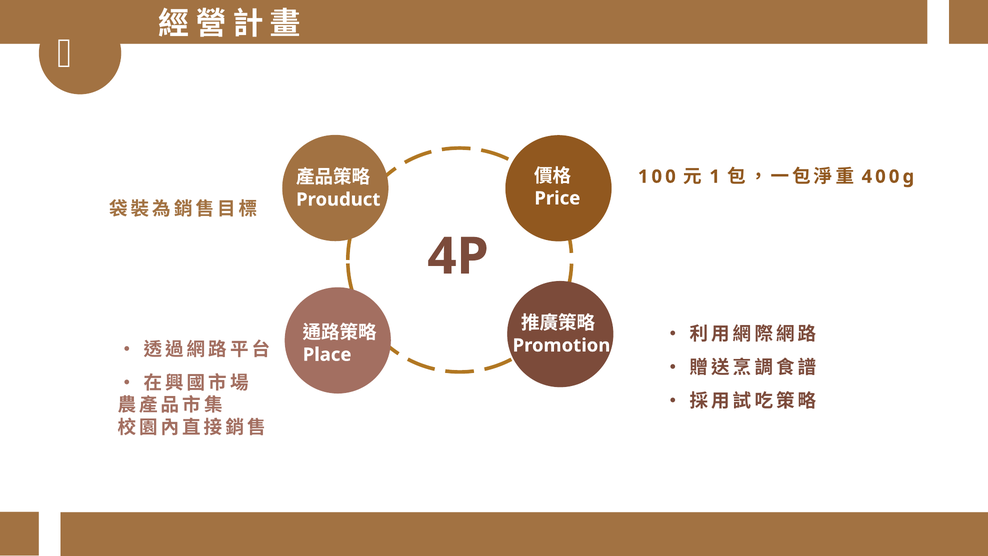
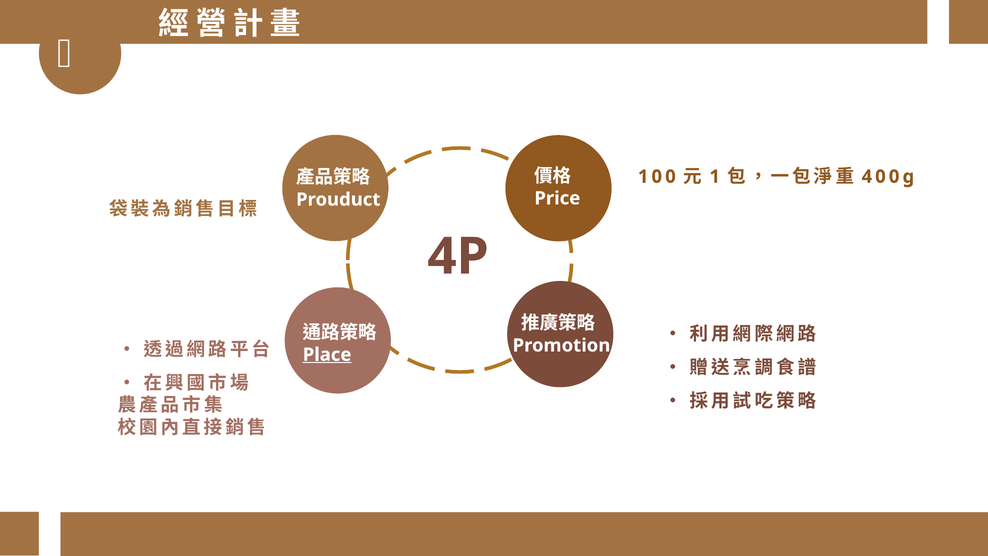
Place underline: none -> present (327, 355)
